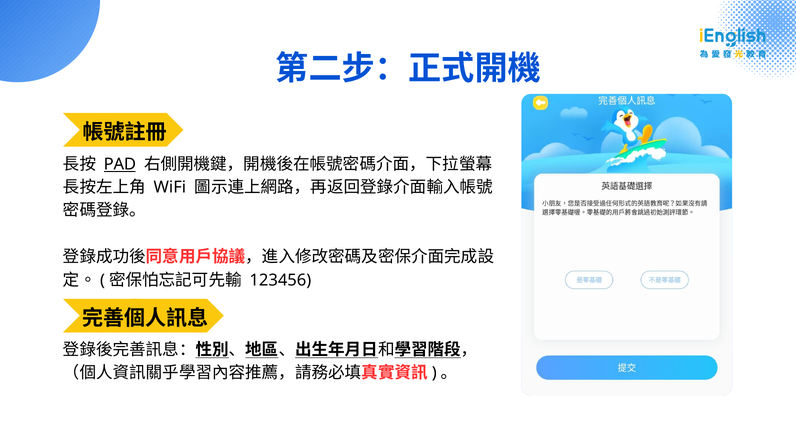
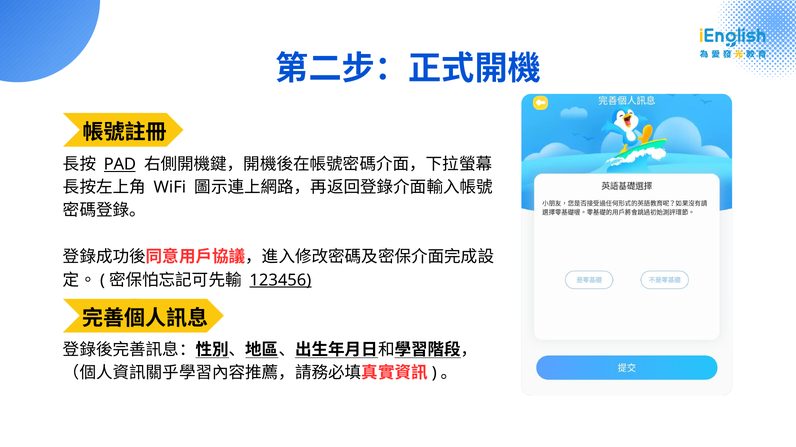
123456 underline: none -> present (280, 281)
